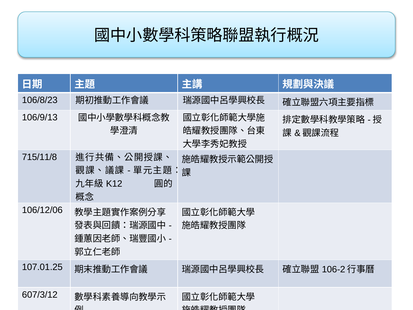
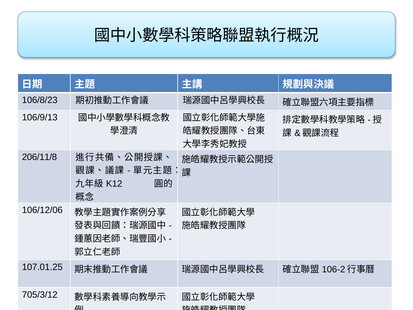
715/11/8: 715/11/8 -> 206/11/8 (39, 157)
607/3/12: 607/3/12 -> 705/3/12 (40, 294)
